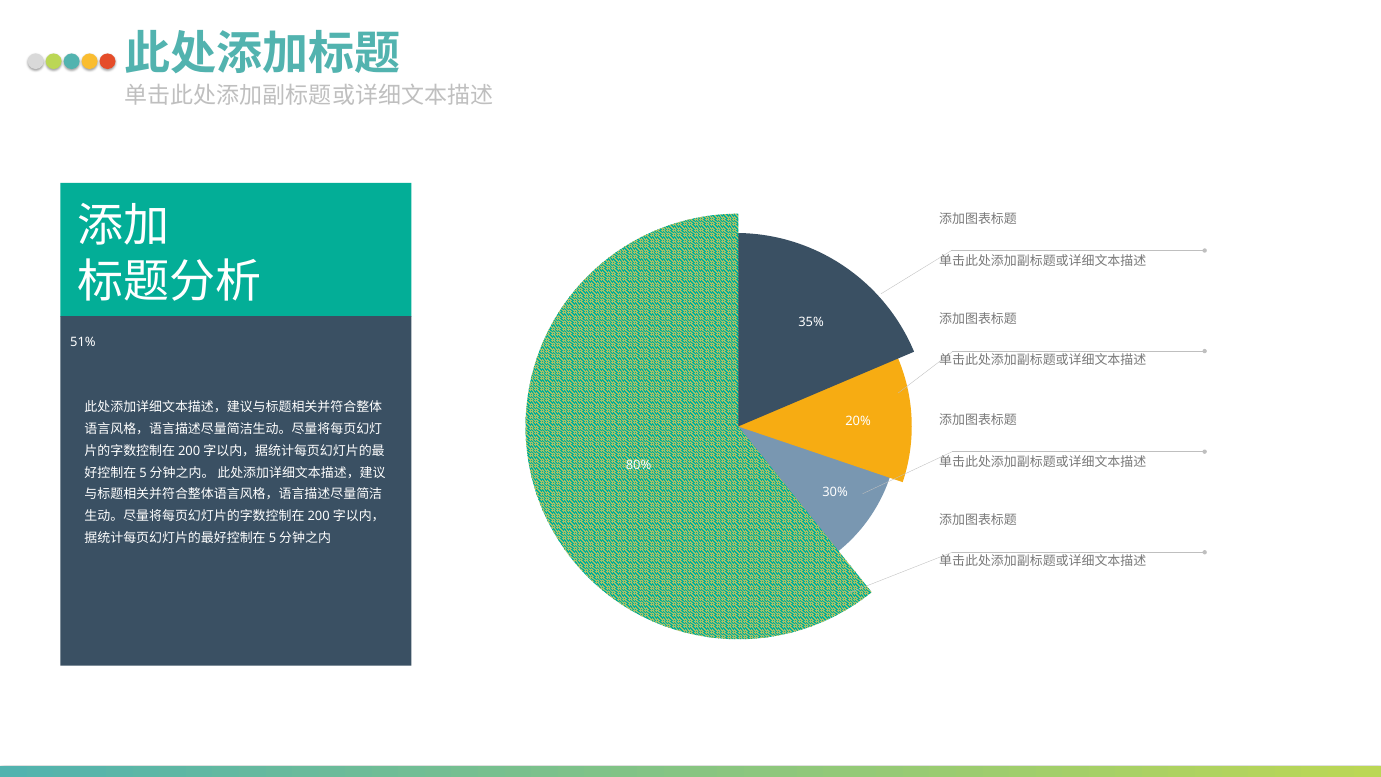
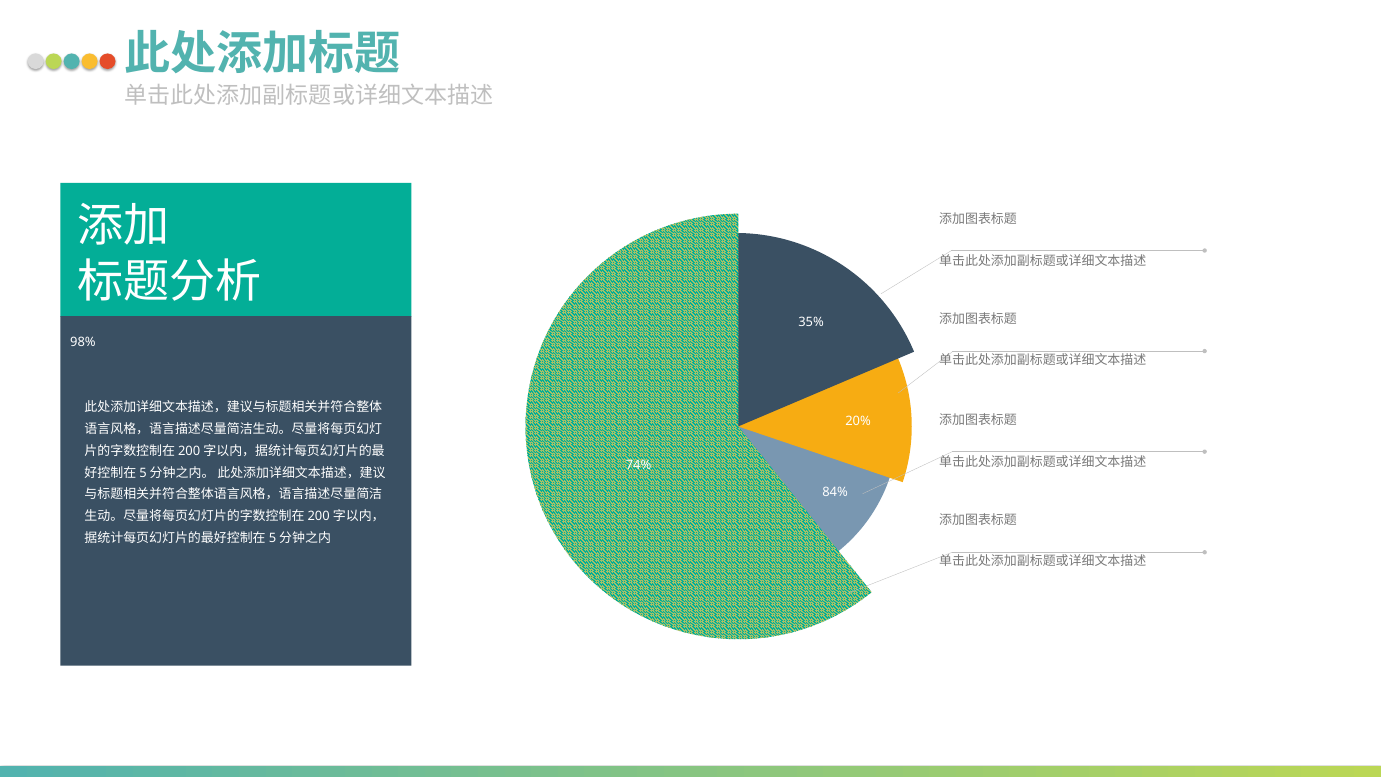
51%: 51% -> 98% (83, 342)
80%: 80% -> 74% (639, 465)
30%: 30% -> 84% (835, 492)
